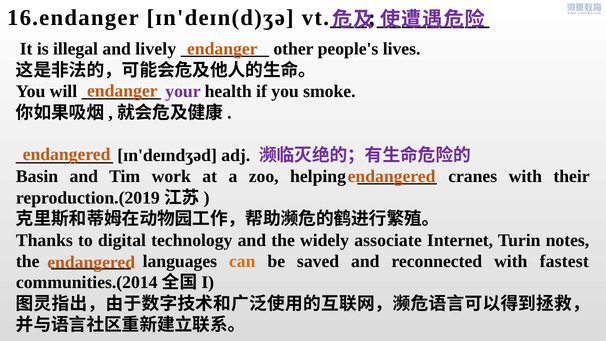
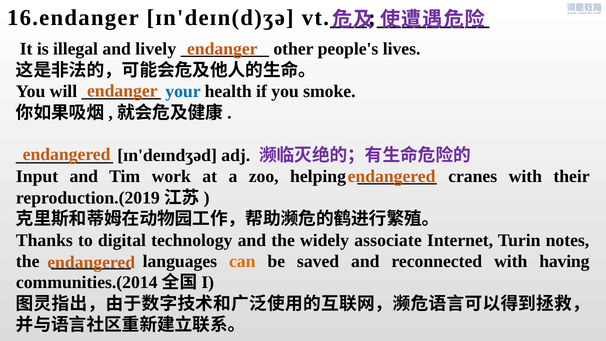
your colour: purple -> blue (183, 92)
Basin: Basin -> Input (37, 176)
fastest: fastest -> having (564, 261)
